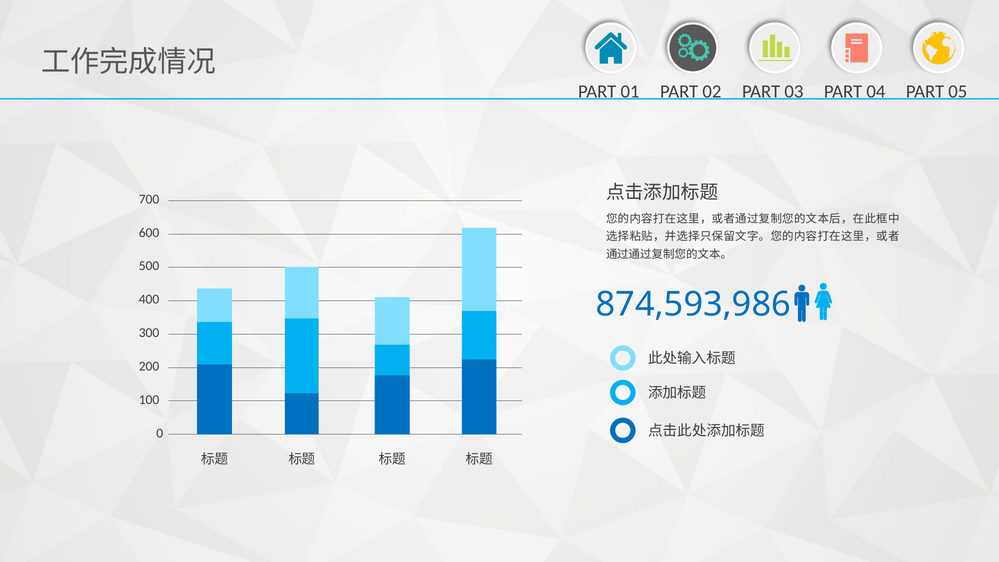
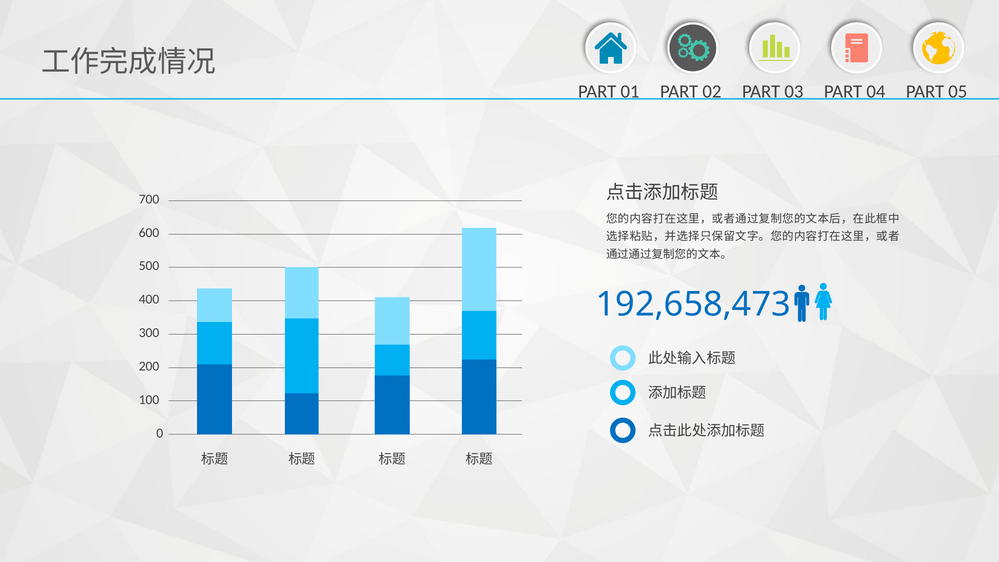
874,593,986: 874,593,986 -> 192,658,473 (693, 304)
